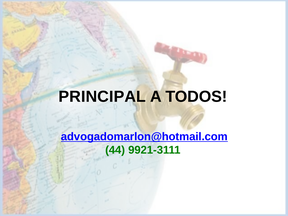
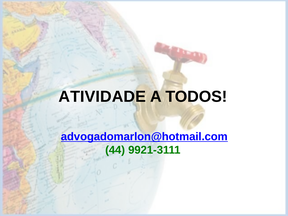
PRINCIPAL: PRINCIPAL -> ATIVIDADE (102, 97)
